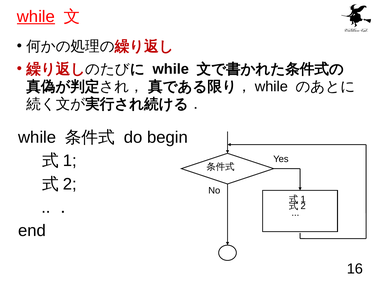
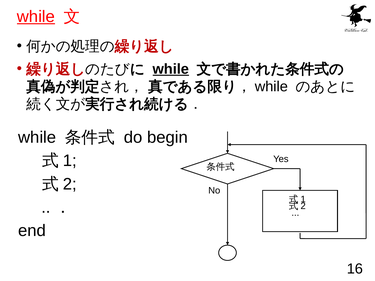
while underline: none -> present (171, 69)
